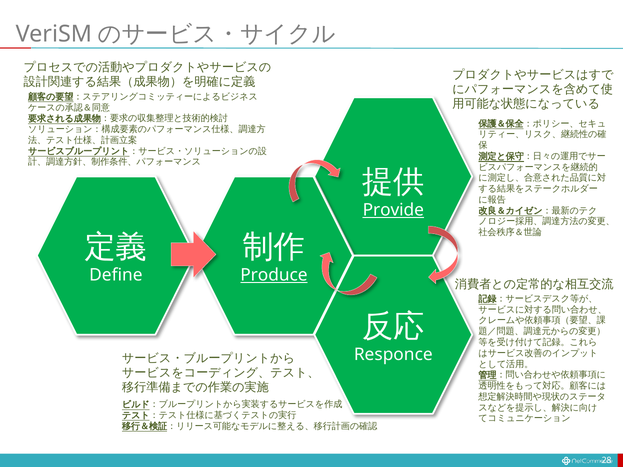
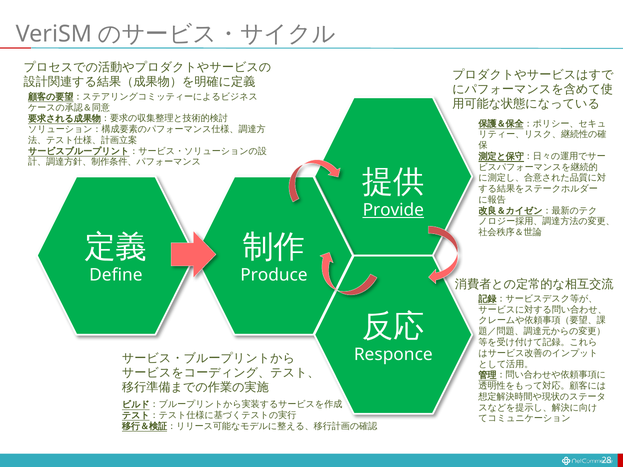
Produce underline: present -> none (274, 275)
